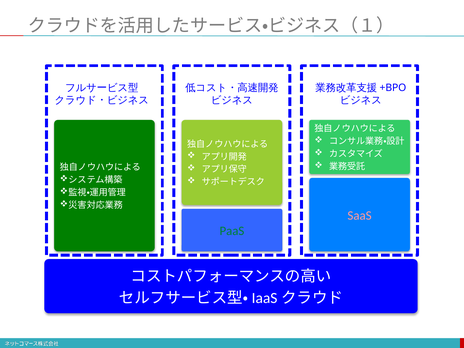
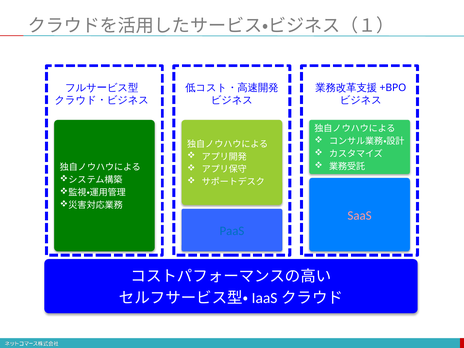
PaaS colour: green -> blue (232, 231)
